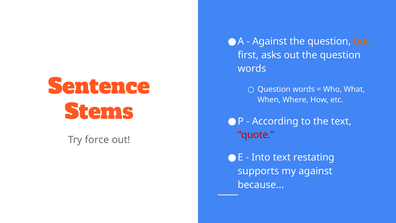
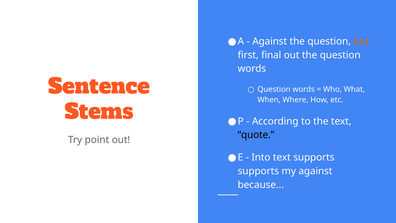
asks: asks -> final (271, 55)
quote colour: red -> black (256, 135)
force: force -> point (97, 140)
text restating: restating -> supports (314, 157)
